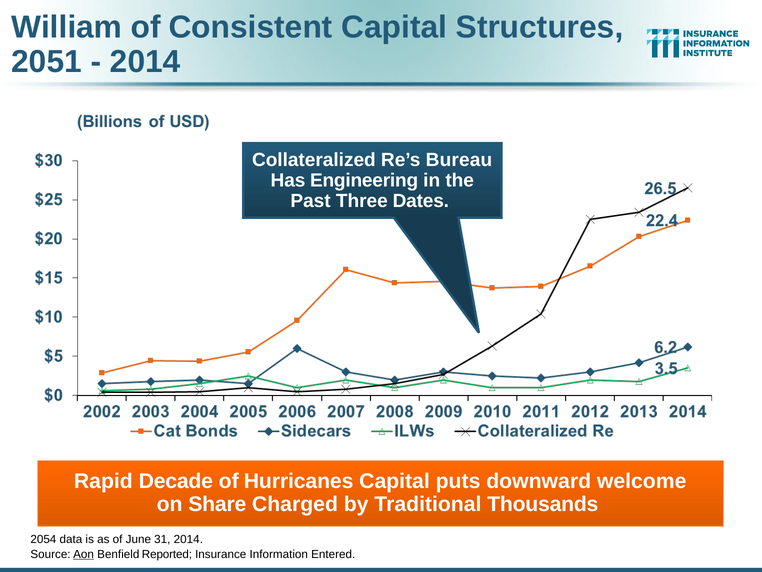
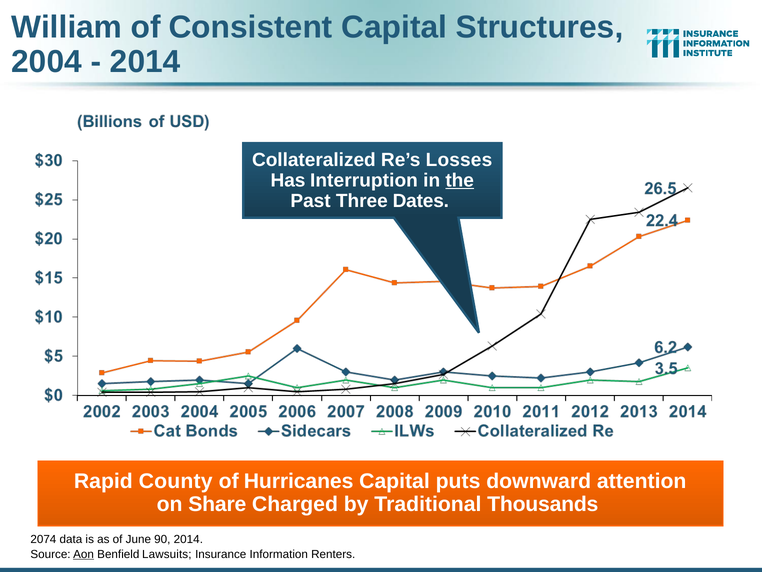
2051: 2051 -> 2004 (47, 61)
Bureau: Bureau -> Losses (459, 160)
Engineering: Engineering -> Interruption (364, 180)
the underline: none -> present (460, 180)
Decade: Decade -> County (176, 481)
welcome: welcome -> attention (642, 481)
2054: 2054 -> 2074 (43, 539)
31: 31 -> 90 (162, 539)
Reported: Reported -> Lawsuits (167, 554)
Entered: Entered -> Renters (333, 554)
